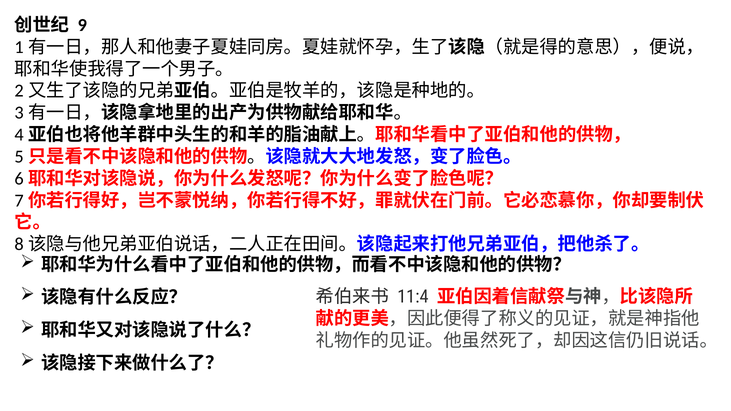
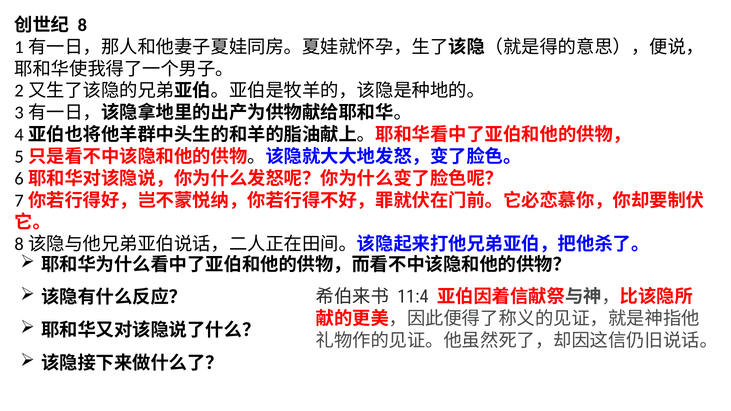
9: 9 -> 8 (82, 25)
